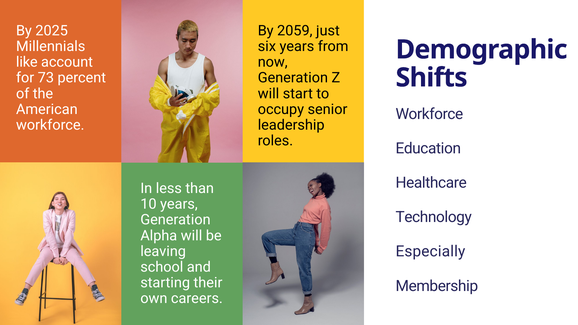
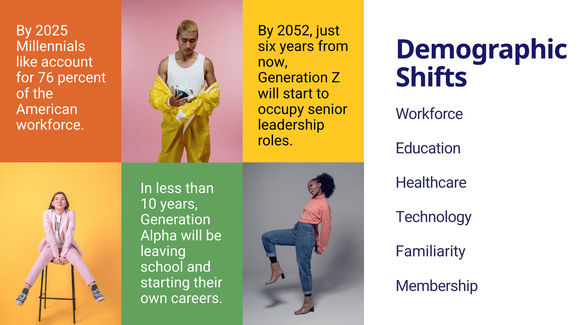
2059: 2059 -> 2052 (295, 31)
73: 73 -> 76 (46, 78)
Especially: Especially -> Familiarity (431, 252)
